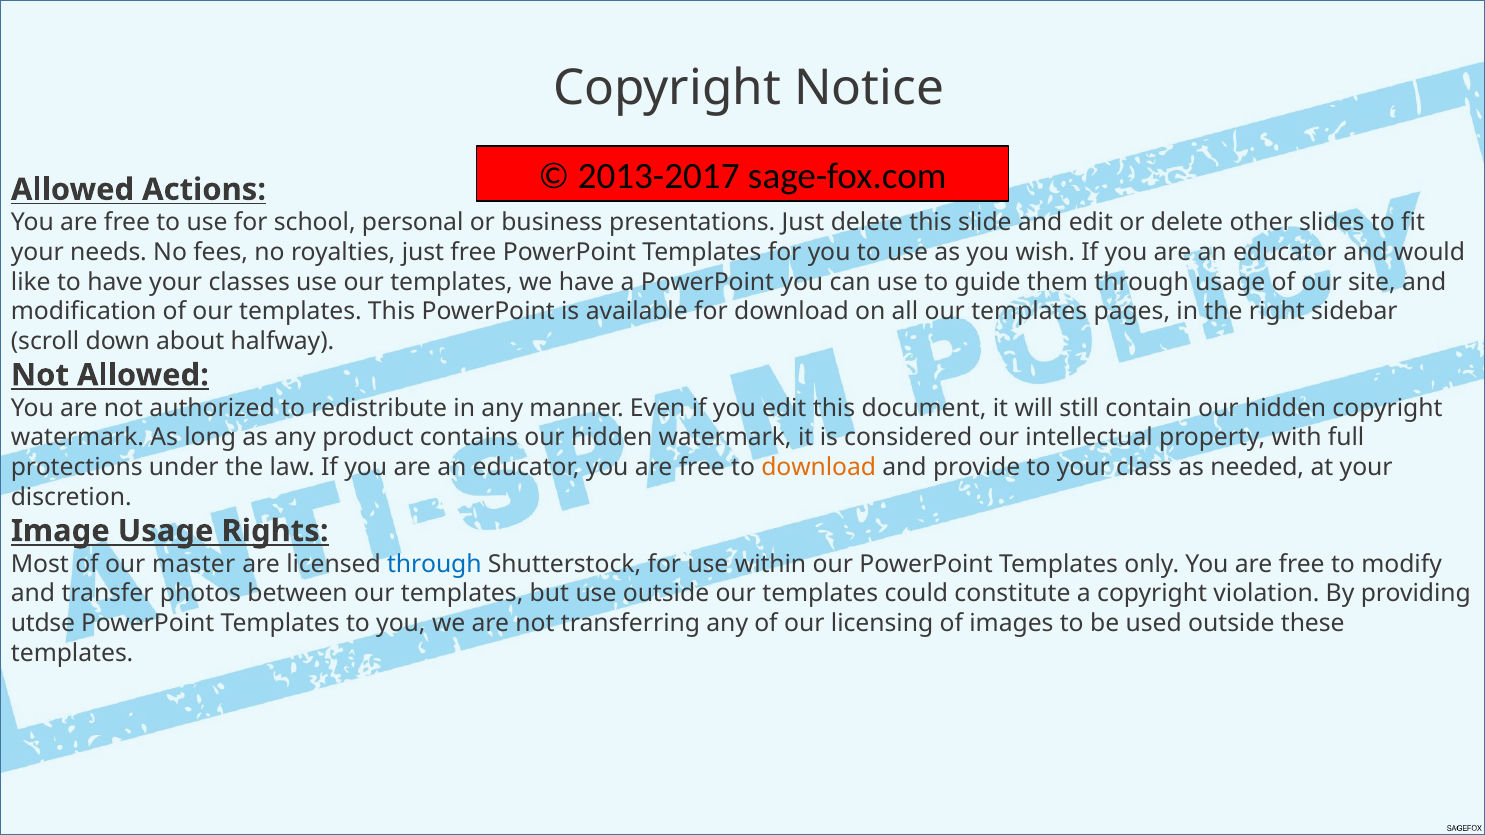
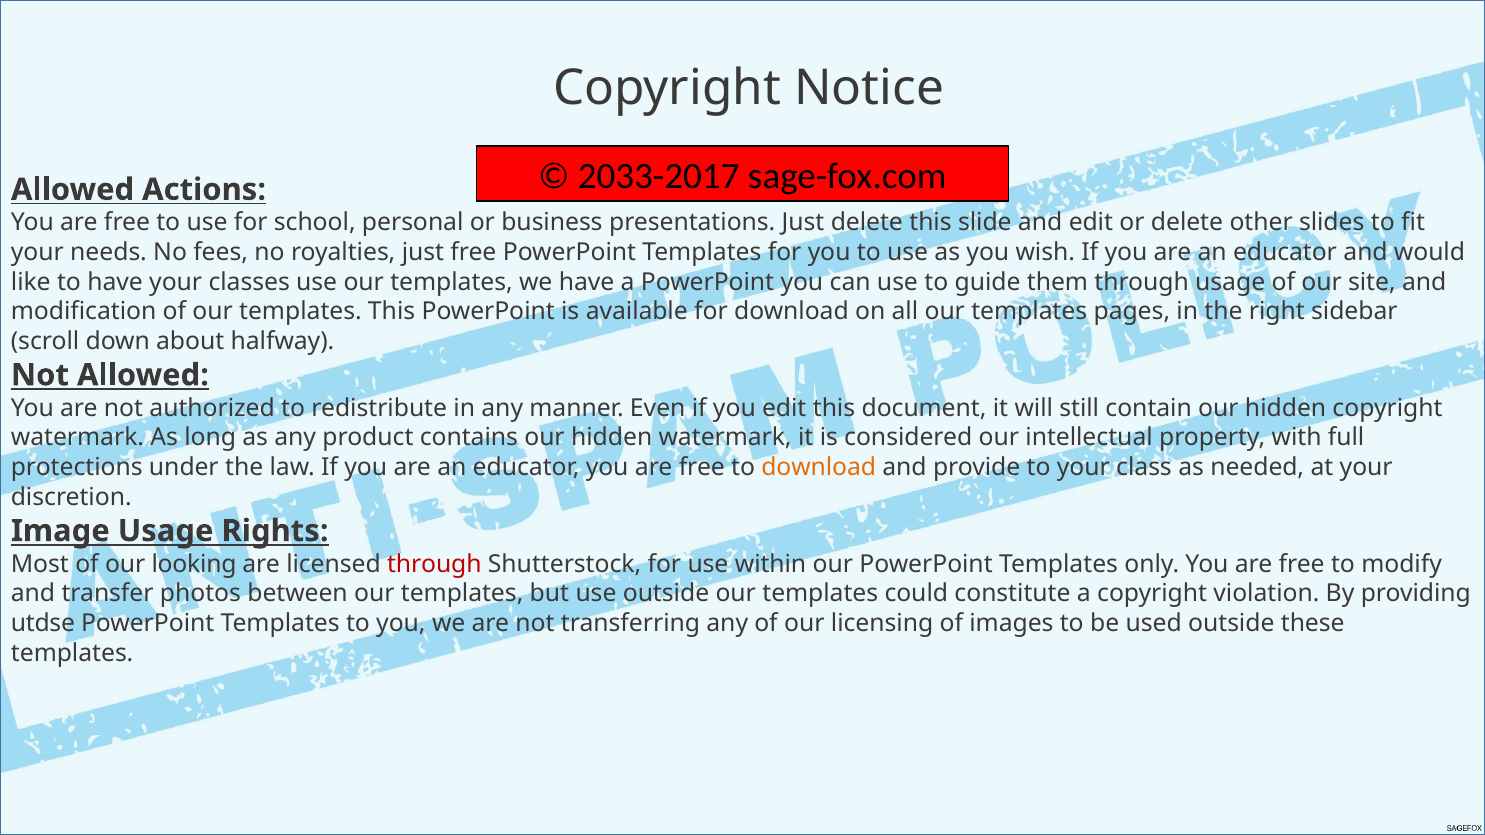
2013-2017: 2013-2017 -> 2033-2017 (659, 176)
master: master -> looking (194, 564)
through colour: blue -> red (434, 564)
